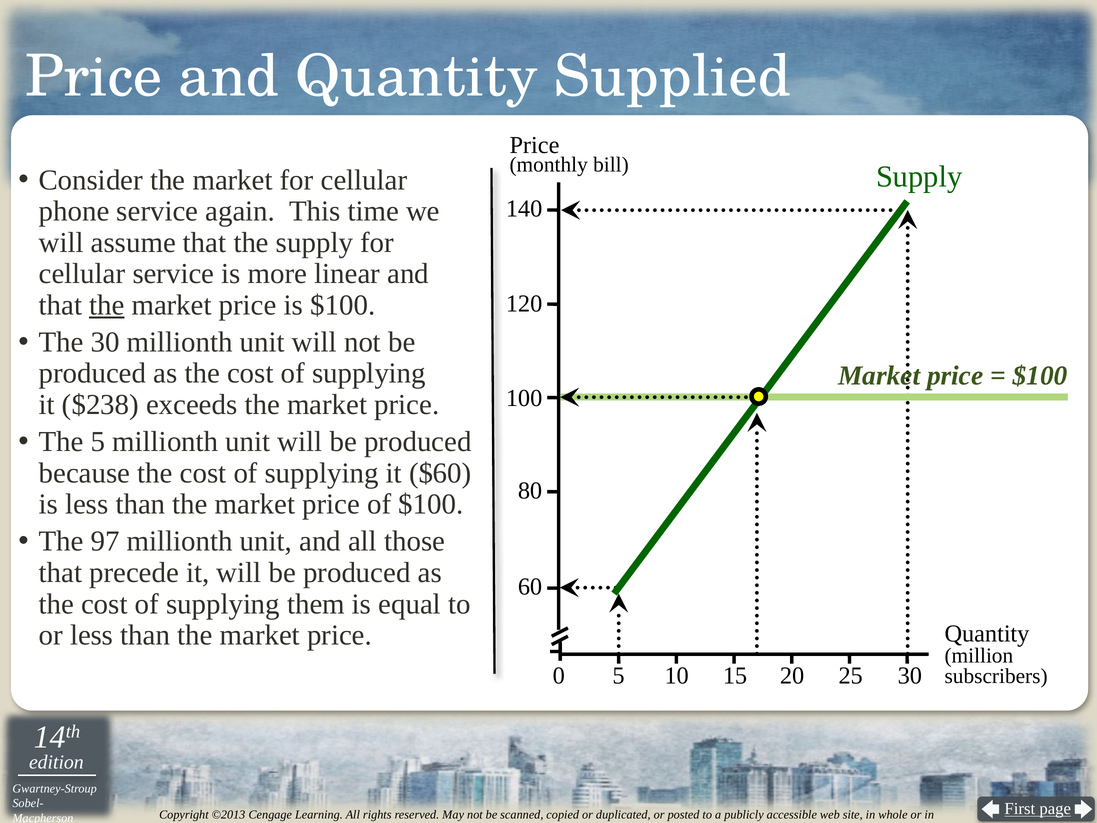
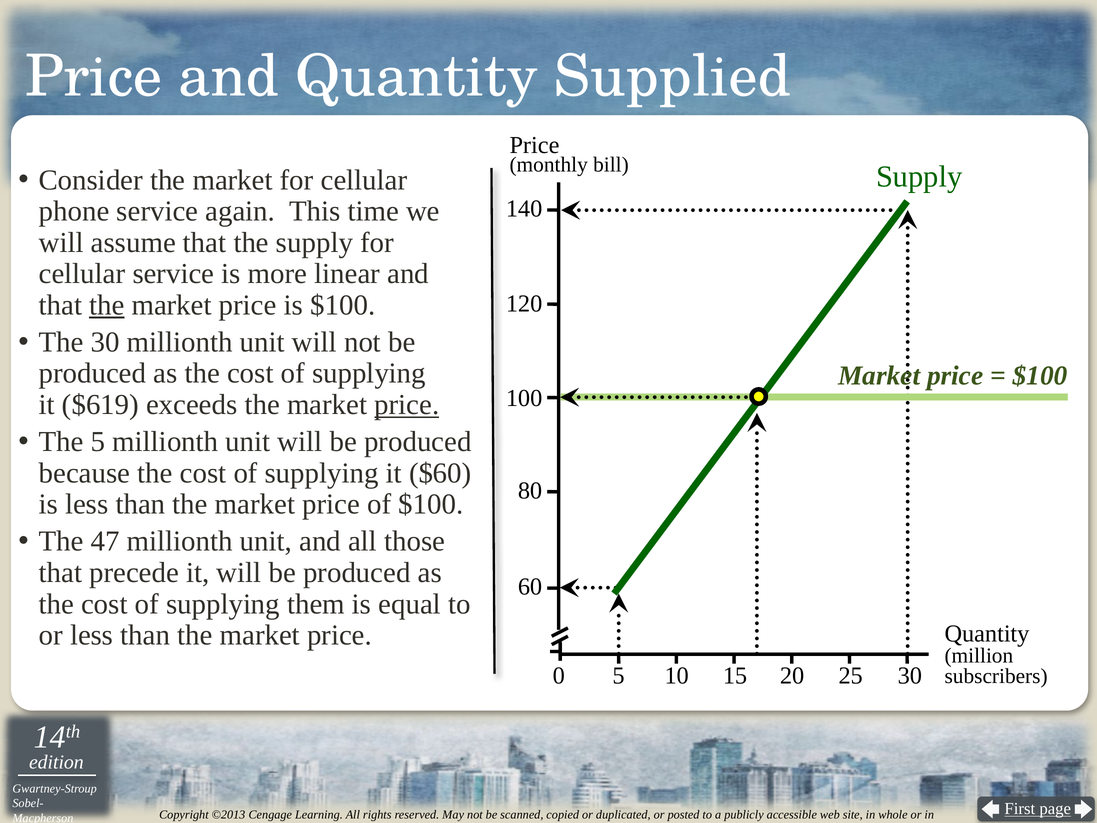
$238: $238 -> $619 (100, 405)
price underline: none -> present (407, 405)
97: 97 -> 47 (105, 541)
